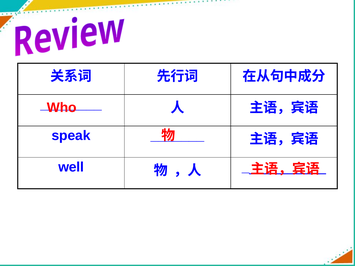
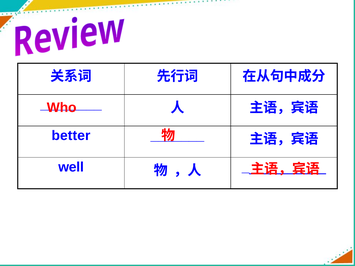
speak: speak -> better (71, 136)
